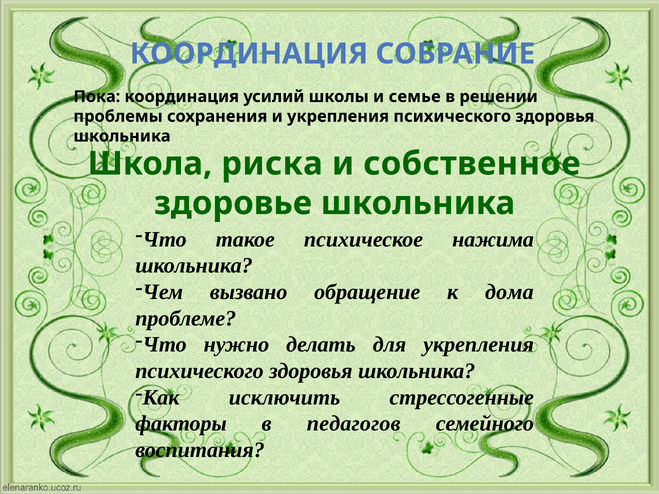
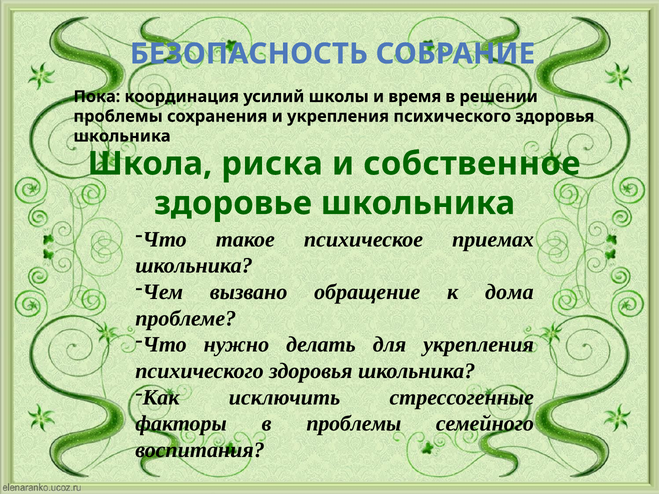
КООРДИНАЦИЯ: КООРДИНАЦИЯ -> БЕЗОПАСНОСТЬ (249, 54)
семье: семье -> время (415, 97)
нажима: нажима -> приемах (493, 239)
в педагогов: педагогов -> проблемы (354, 424)
